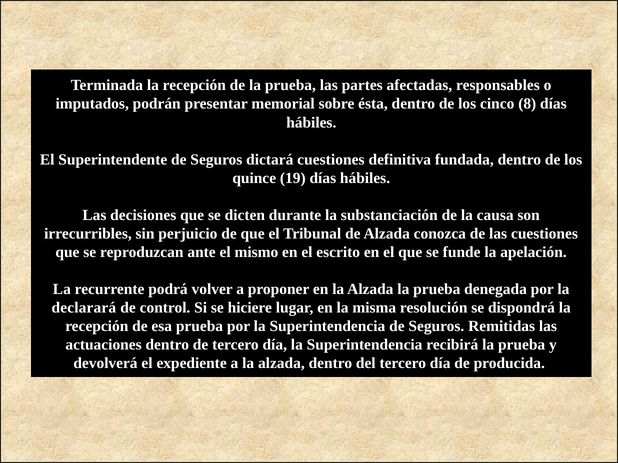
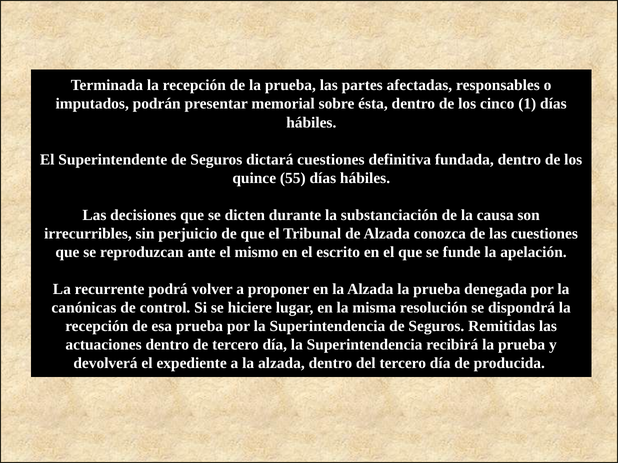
8: 8 -> 1 (527, 104)
19: 19 -> 55 (293, 178)
declarará: declarará -> canónicas (84, 308)
